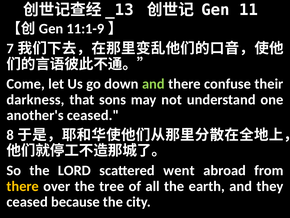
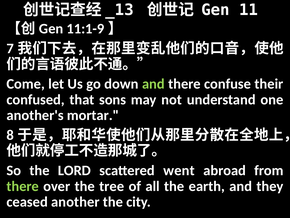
darkness: darkness -> confused (36, 99)
another's ceased: ceased -> mortar (93, 115)
there colour: yellow -> light green (23, 186)
because: because -> another (75, 201)
